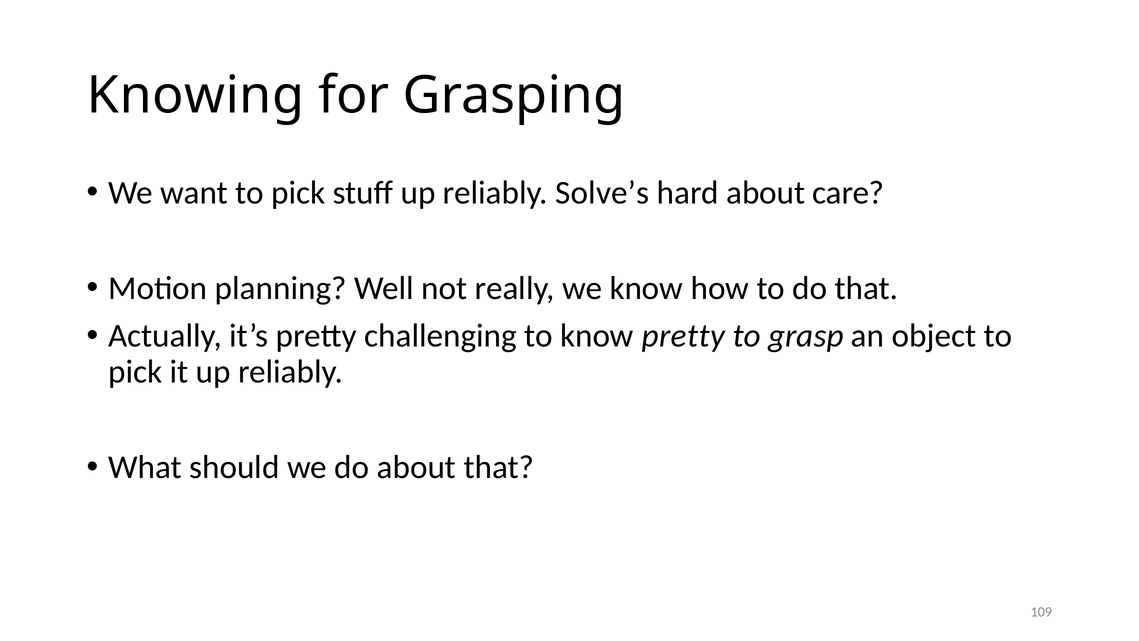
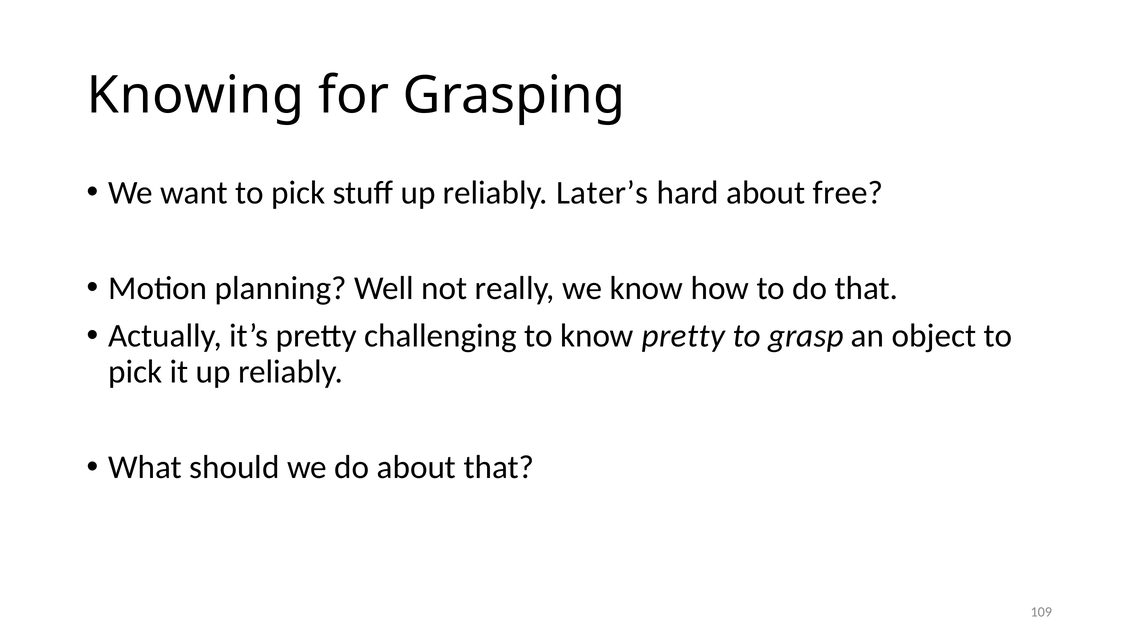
Solve’s: Solve’s -> Later’s (602, 193)
care: care -> free (848, 193)
